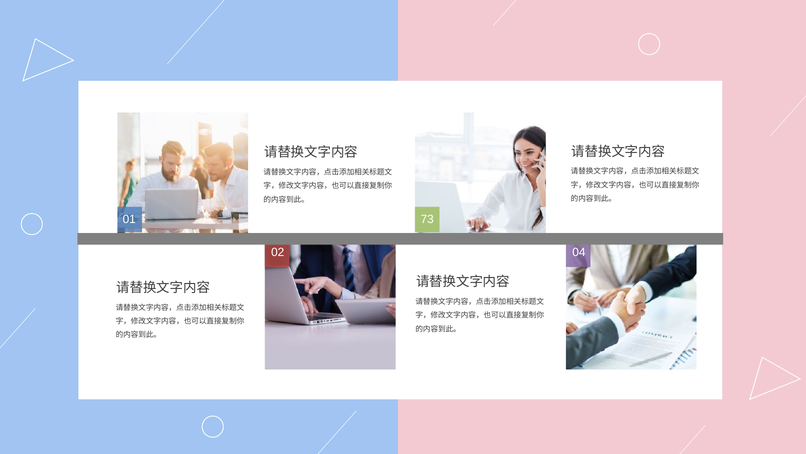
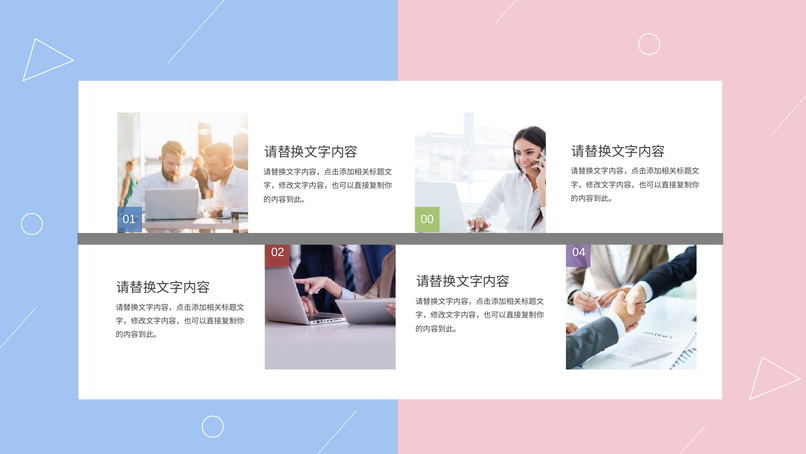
73: 73 -> 00 (427, 219)
